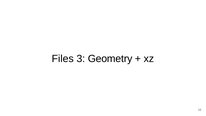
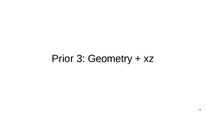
Files: Files -> Prior (63, 59)
